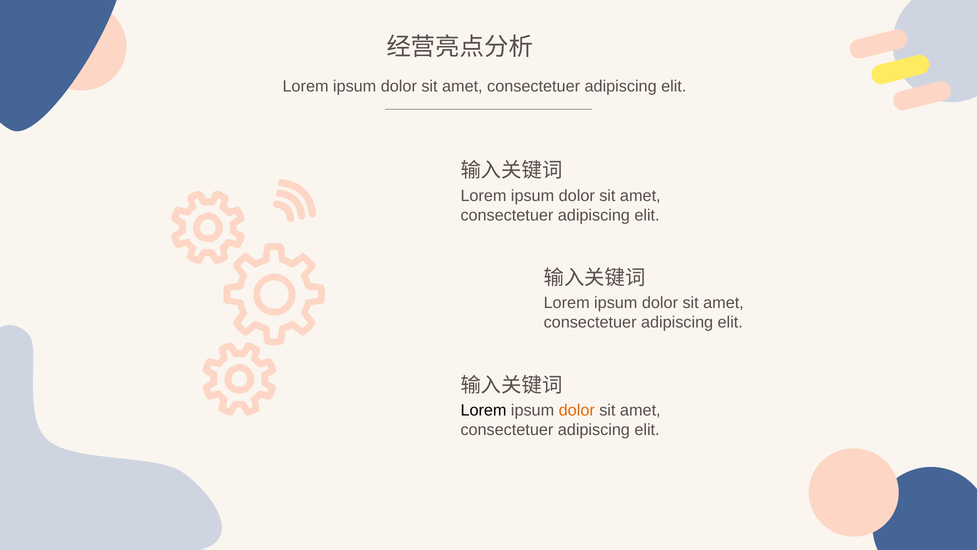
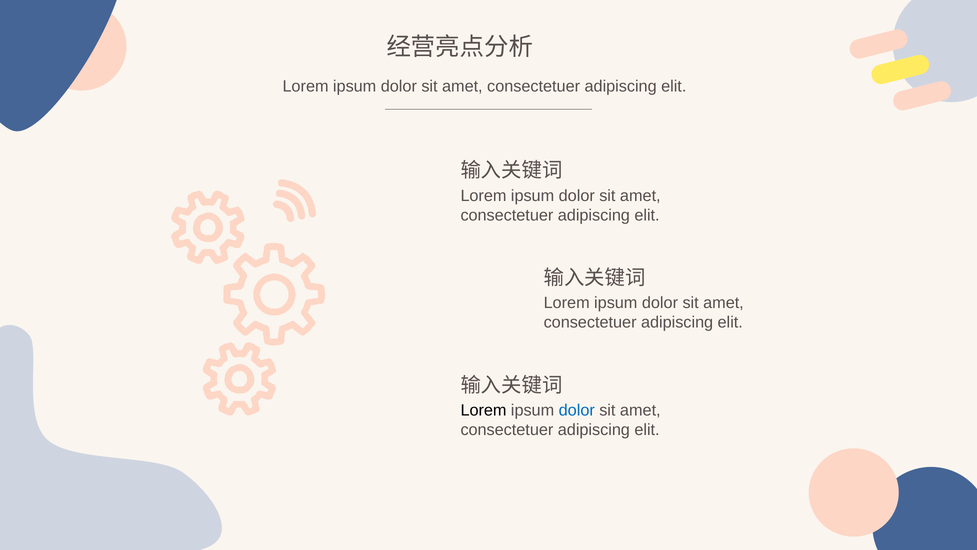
dolor colour: orange -> blue (577, 410)
